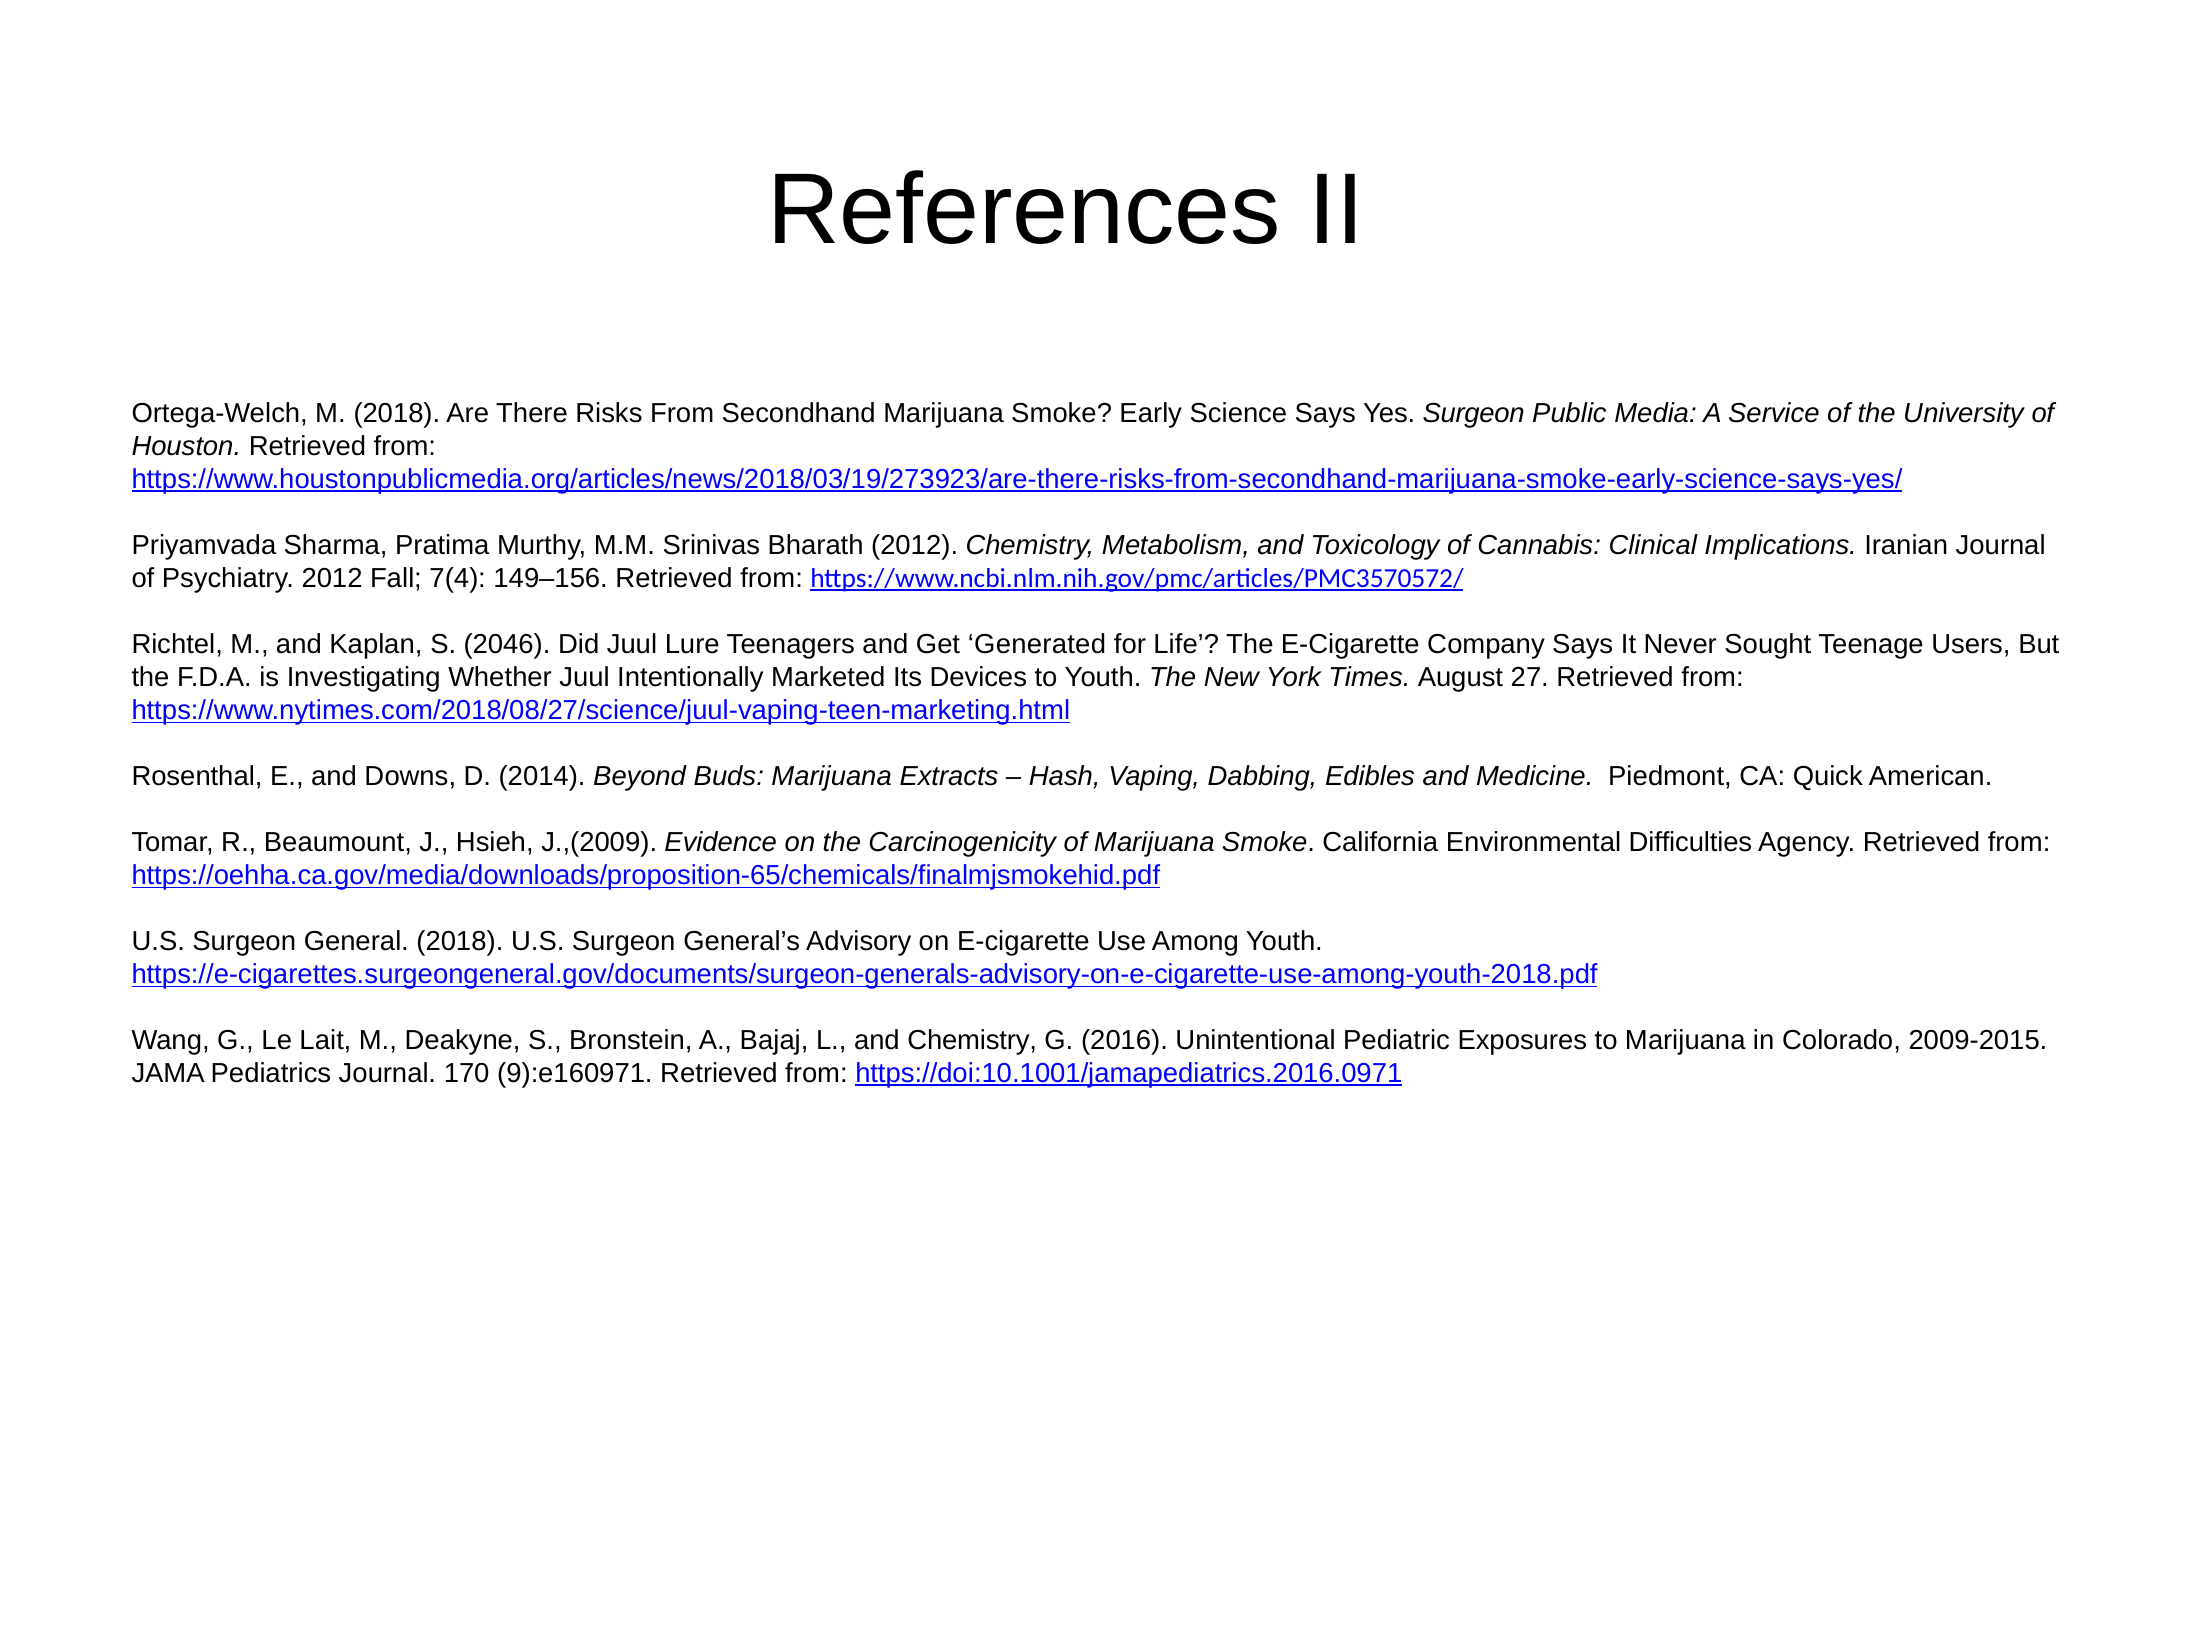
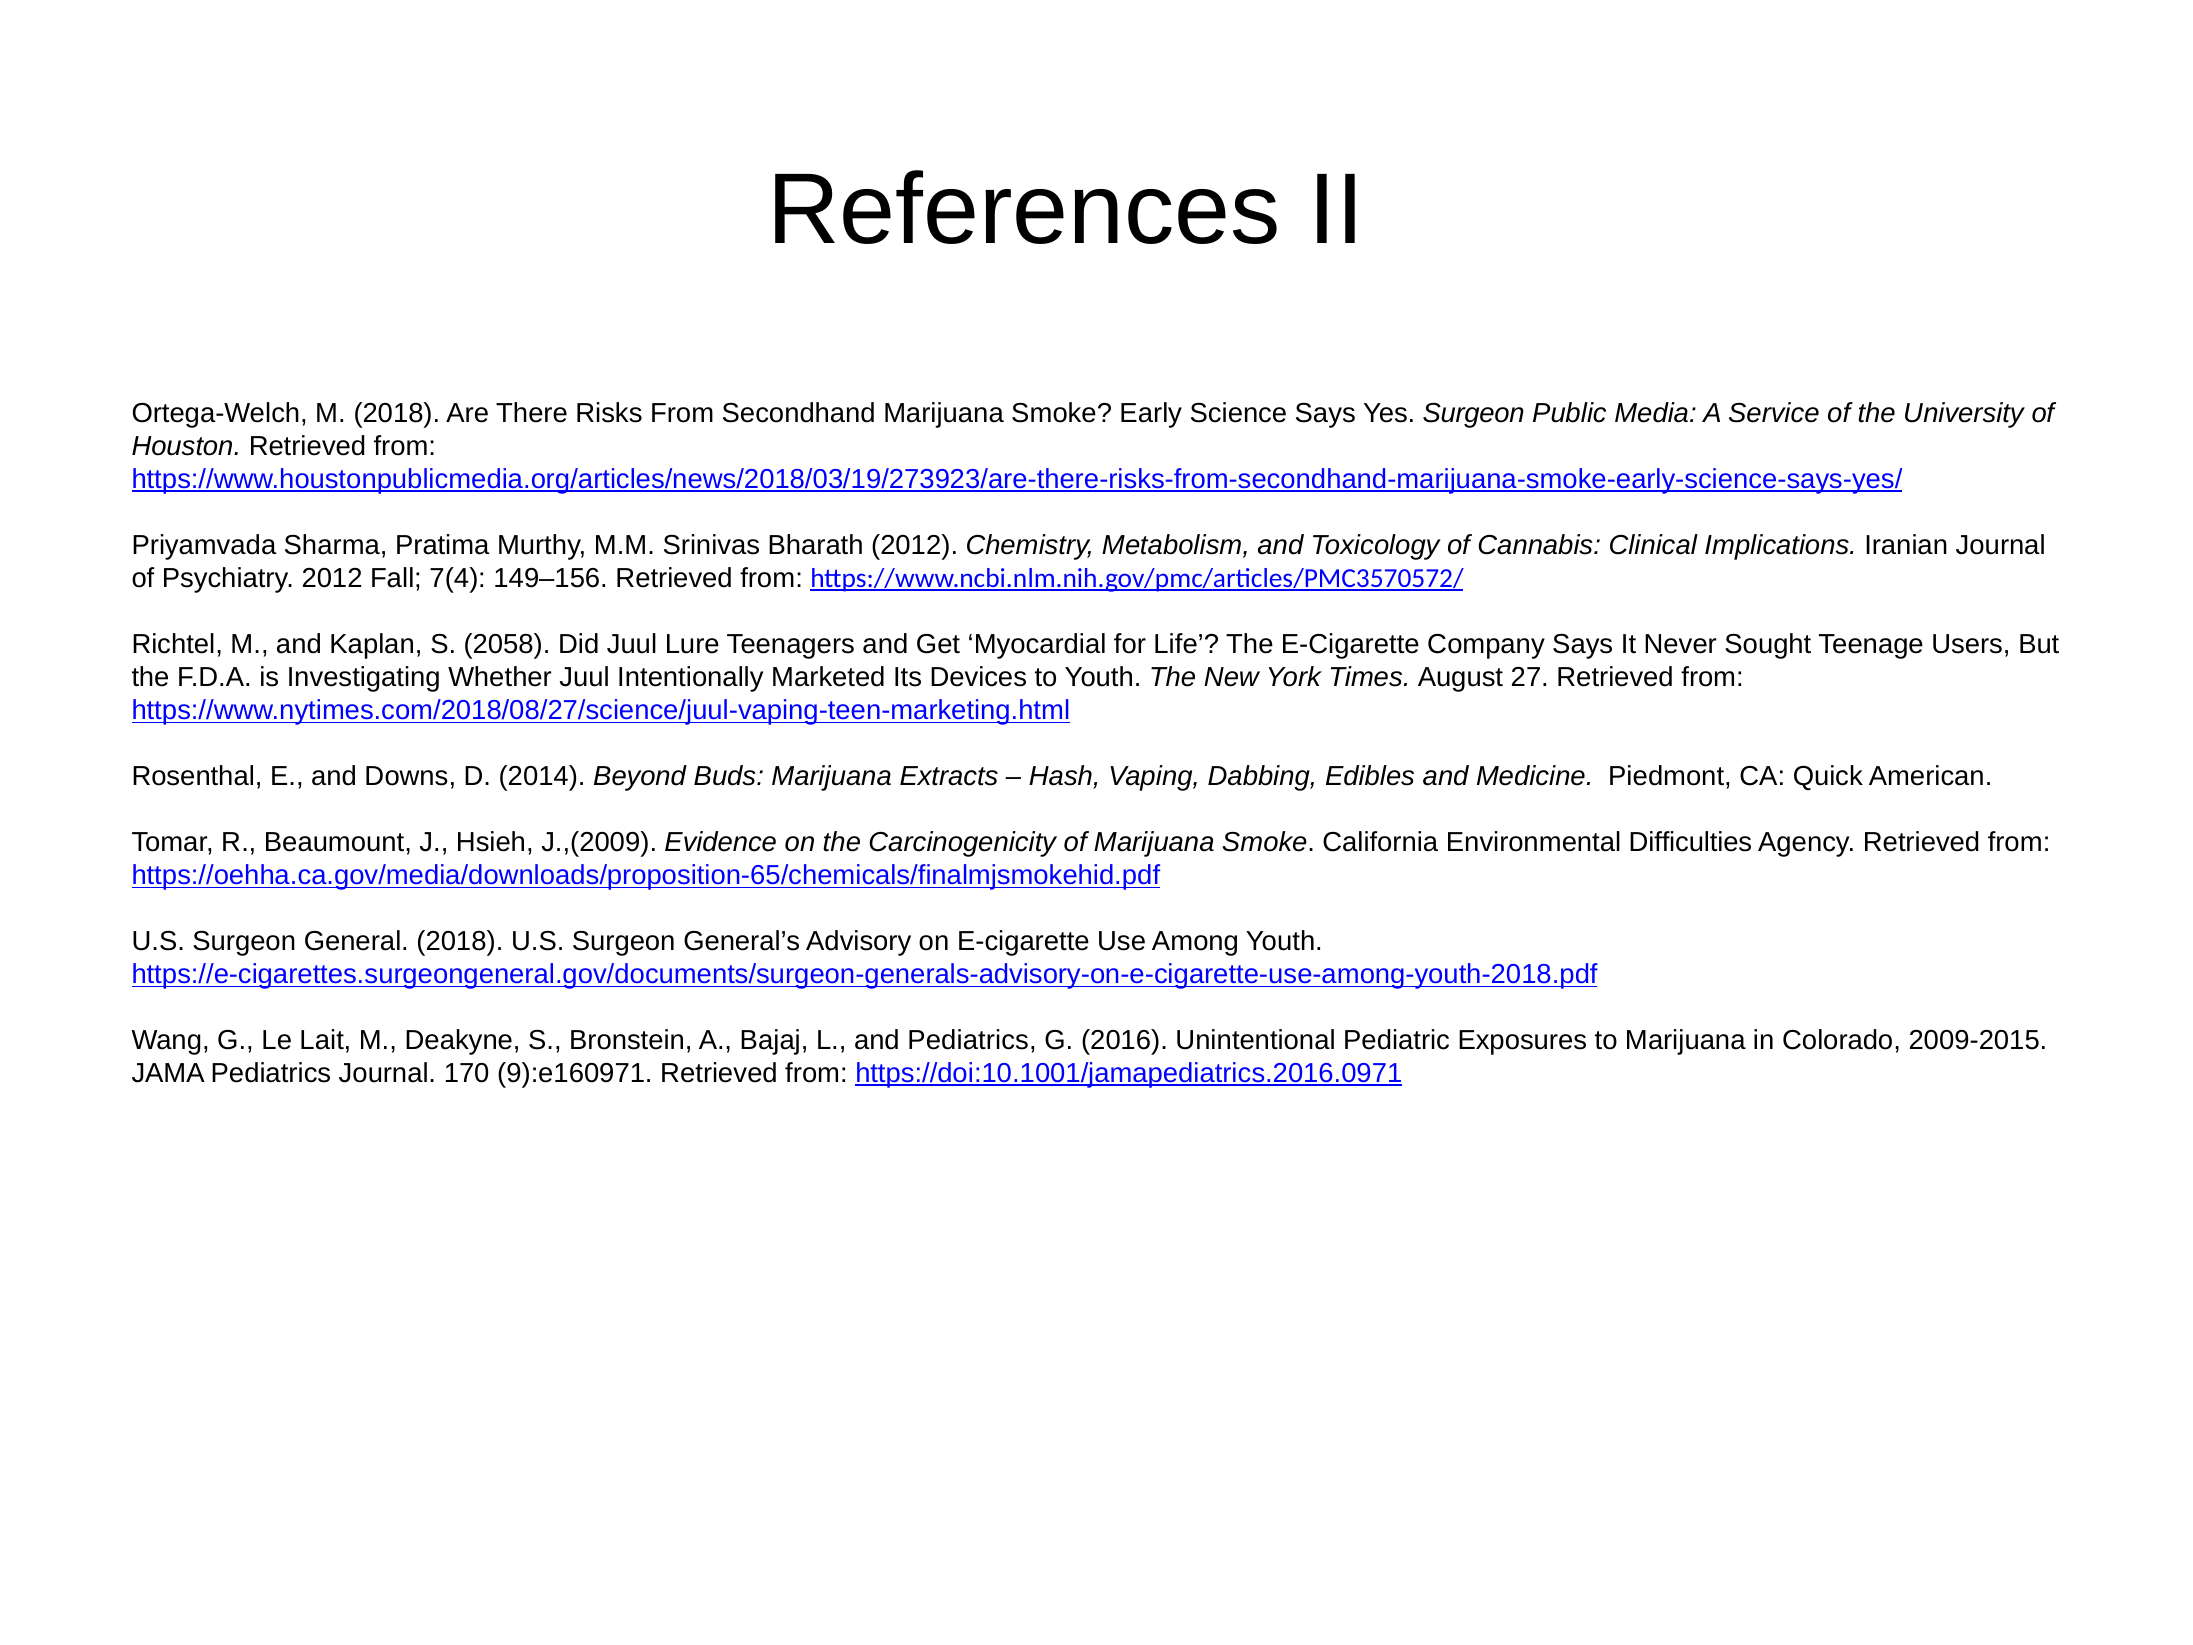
2046: 2046 -> 2058 (507, 644)
Generated: Generated -> Myocardial (1037, 644)
and Chemistry: Chemistry -> Pediatrics (972, 1040)
